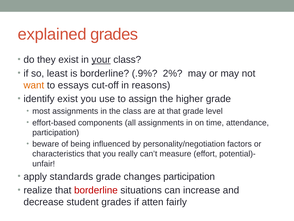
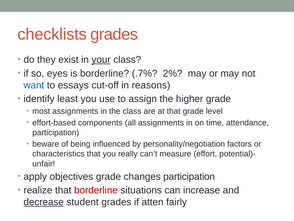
explained: explained -> checklists (52, 34)
least: least -> eyes (57, 73)
.9%: .9% -> .7% (145, 73)
want colour: orange -> blue (34, 85)
identify exist: exist -> least (68, 99)
standards: standards -> objectives (71, 176)
decrease underline: none -> present (44, 202)
